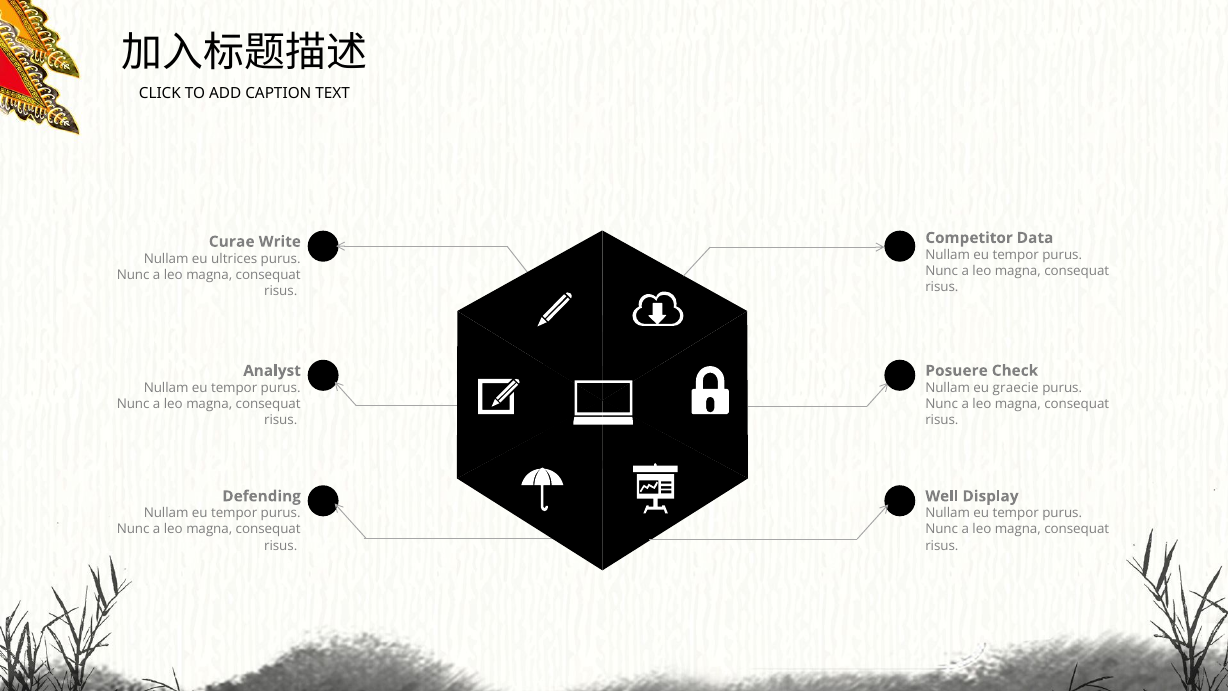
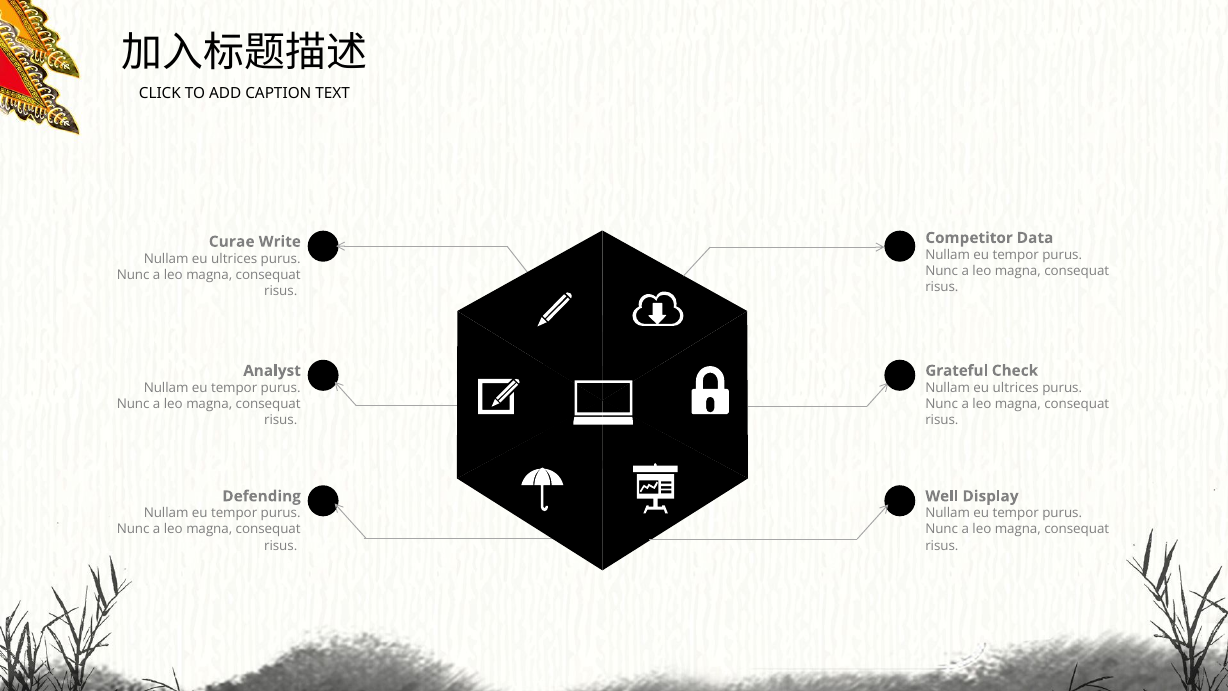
Posuere: Posuere -> Grateful (957, 371)
graecie: graecie -> ultrices (1016, 388)
